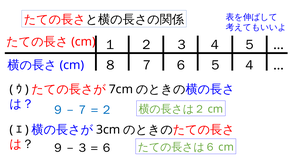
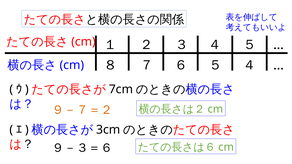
９－７＝２ colour: blue -> orange (82, 110)
